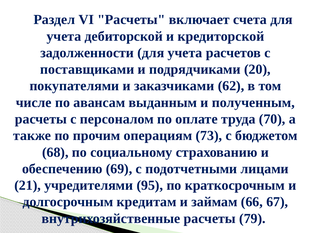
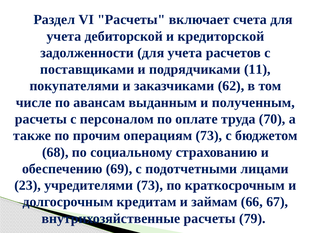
20: 20 -> 11 (257, 69)
21: 21 -> 23 (28, 186)
учредителями 95: 95 -> 73 (150, 186)
